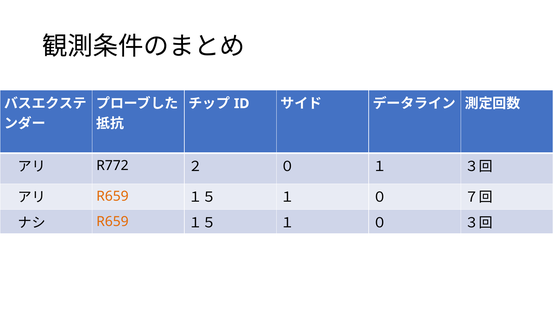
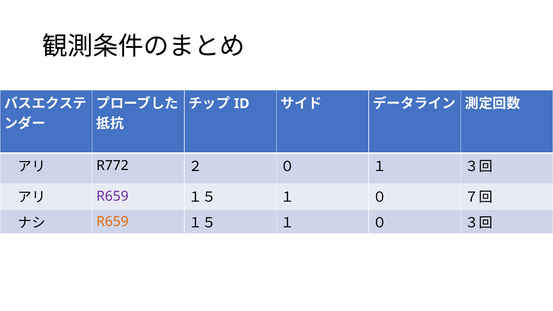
R659 colour: orange -> purple (112, 196)
